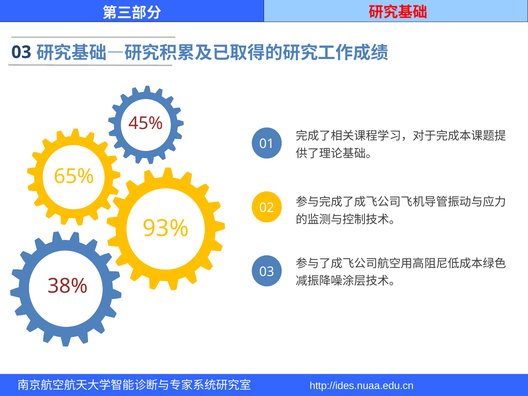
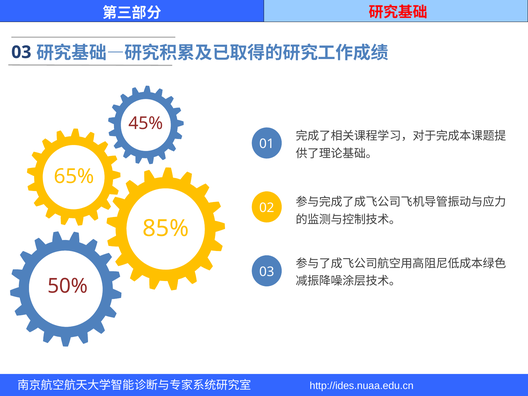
93%: 93% -> 85% (166, 229)
38%: 38% -> 50% (68, 286)
